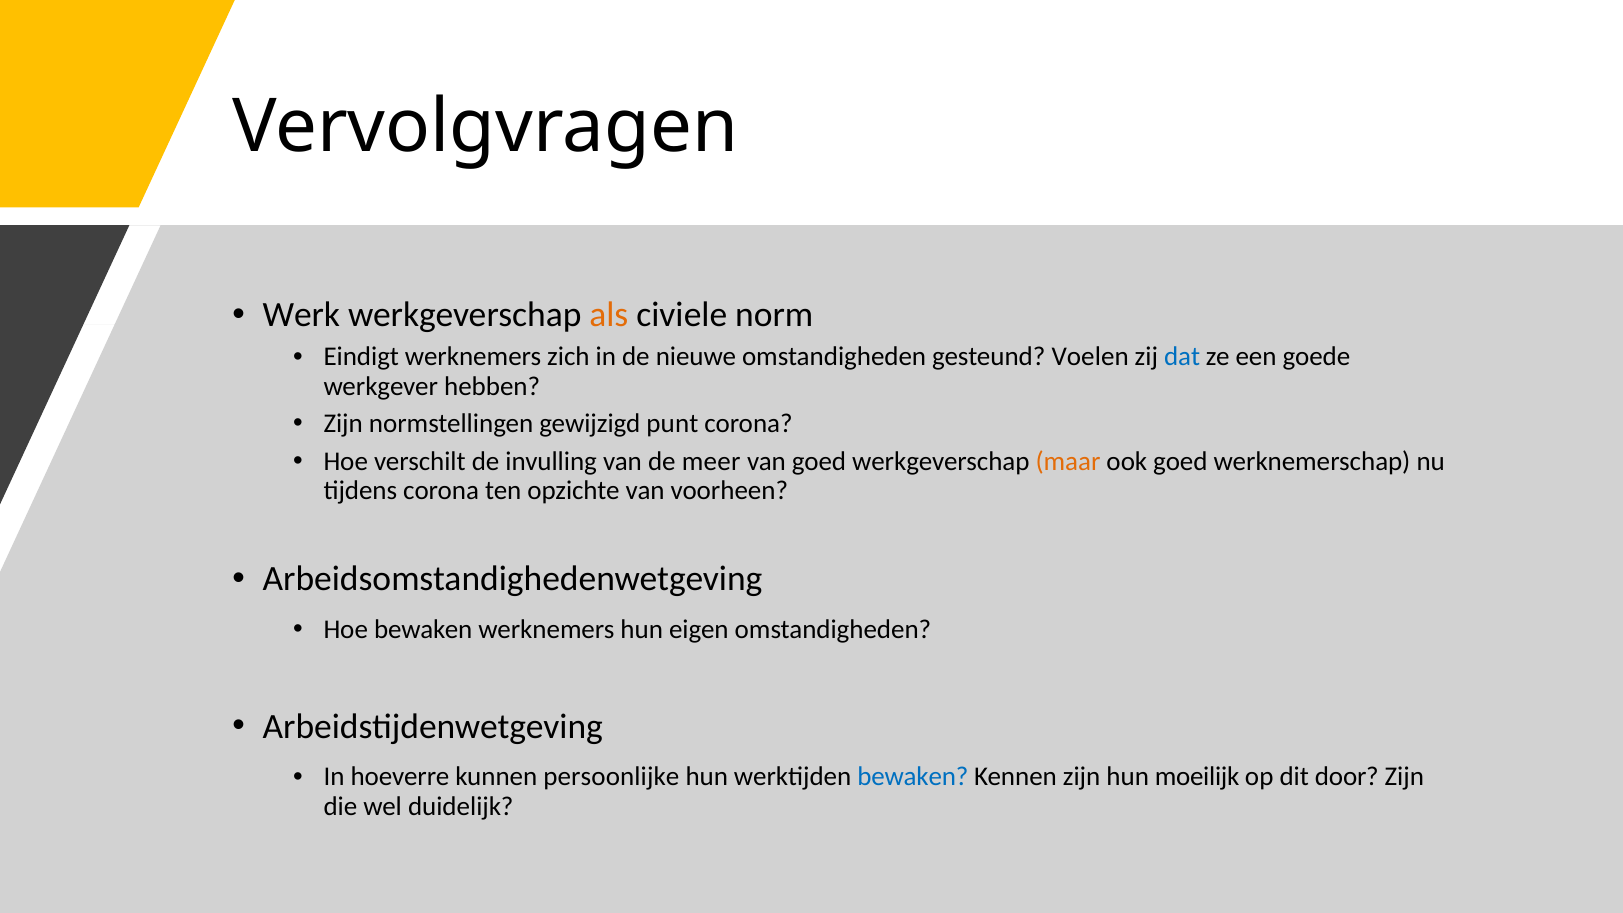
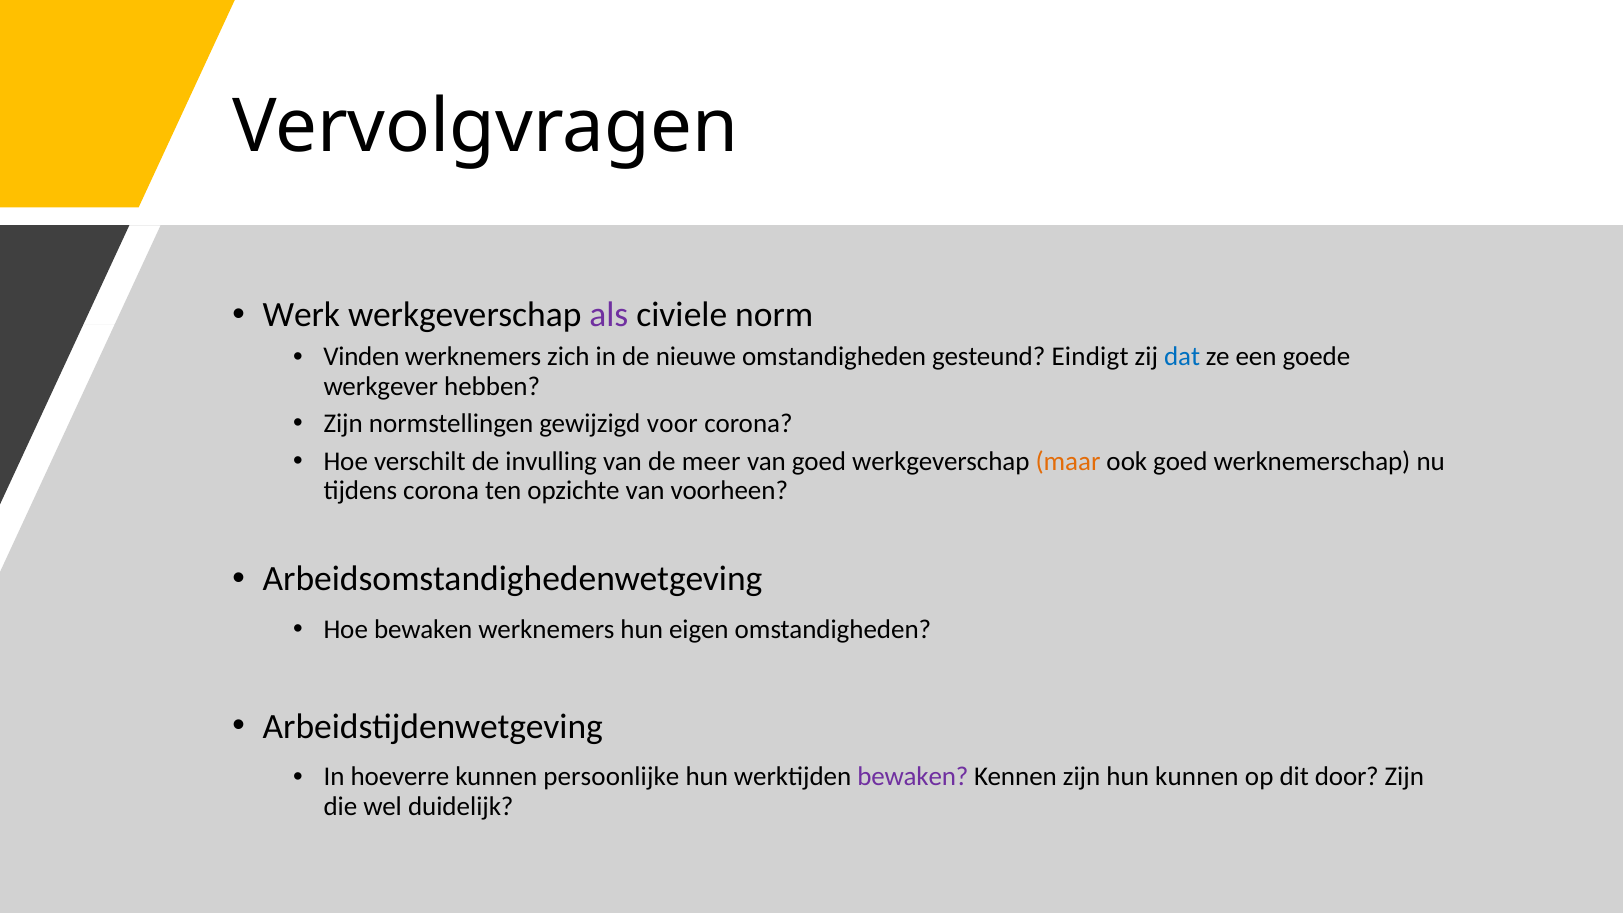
als colour: orange -> purple (609, 315)
Eindigt: Eindigt -> Vinden (361, 357)
Voelen: Voelen -> Eindigt (1090, 357)
punt: punt -> voor (672, 424)
bewaken colour: blue -> purple (913, 777)
hun moeilijk: moeilijk -> kunnen (1197, 777)
